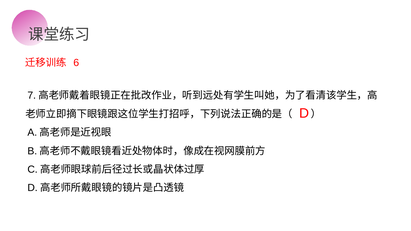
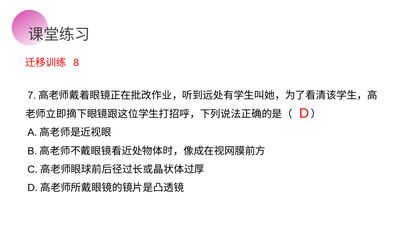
6: 6 -> 8 (76, 63)
